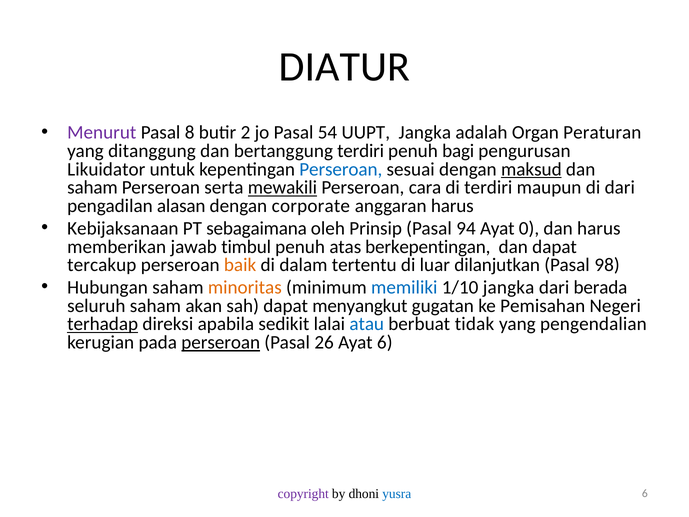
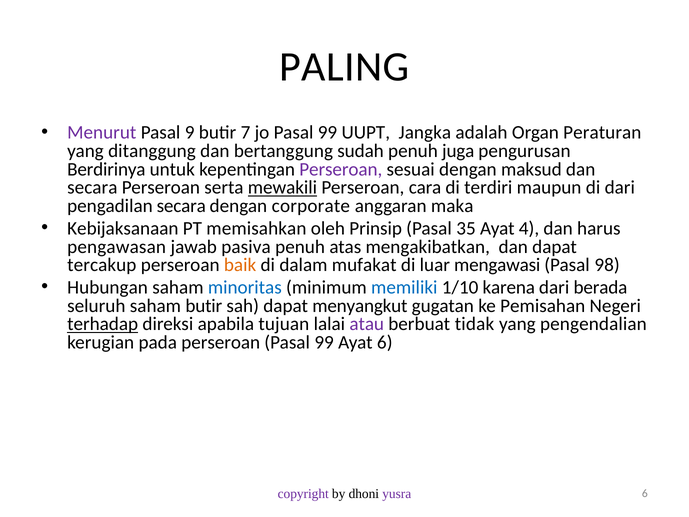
DIATUR: DIATUR -> PALING (344, 67)
8: 8 -> 9 (190, 132)
2: 2 -> 7 (246, 132)
jo Pasal 54: 54 -> 99 (327, 132)
bertanggung terdiri: terdiri -> sudah (361, 151)
bagi: bagi -> juga (458, 151)
Likuidator: Likuidator -> Berdirinya (106, 169)
Perseroan colour: blue -> purple (341, 169)
maksud underline: present -> none (531, 169)
saham: saham -> secara (92, 188)
pengadilan alasan: alasan -> secara (181, 206)
anggaran harus: harus -> maka (452, 206)
sebagaimana: sebagaimana -> memisahkan (256, 228)
94: 94 -> 35 (466, 228)
0: 0 -> 4 (529, 228)
memberikan: memberikan -> pengawasan (117, 247)
timbul: timbul -> pasiva (246, 247)
berkepentingan: berkepentingan -> mengakibatkan (428, 247)
tertentu: tertentu -> mufakat (364, 265)
dilanjutkan: dilanjutkan -> mengawasi (497, 265)
minoritas colour: orange -> blue (245, 287)
1/10 jangka: jangka -> karena (509, 287)
saham akan: akan -> butir (204, 306)
sedikit: sedikit -> tujuan (284, 324)
atau colour: blue -> purple (367, 324)
perseroan underline: present -> none (221, 342)
26: 26 -> 99 (324, 342)
yusra colour: blue -> purple (397, 494)
